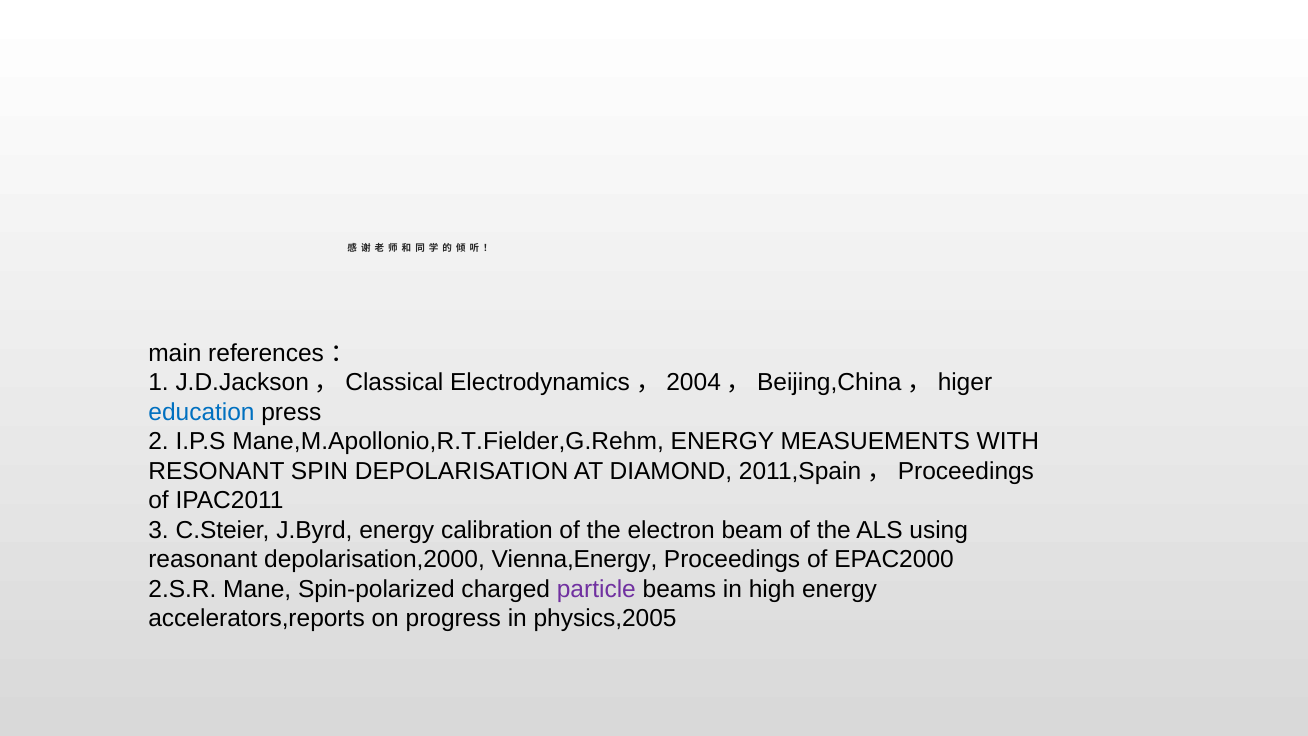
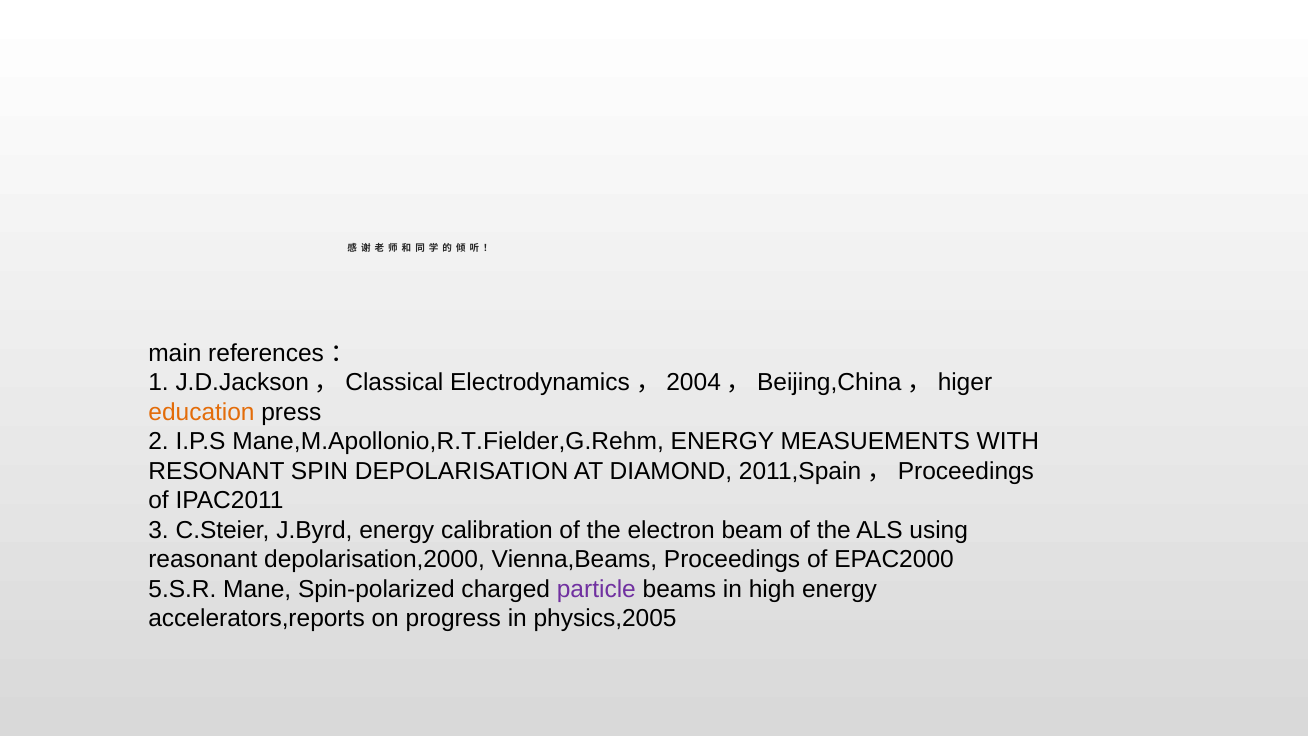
education colour: blue -> orange (201, 412)
Vienna,Energy: Vienna,Energy -> Vienna,Beams (574, 559)
2.S.R: 2.S.R -> 5.S.R (182, 589)
